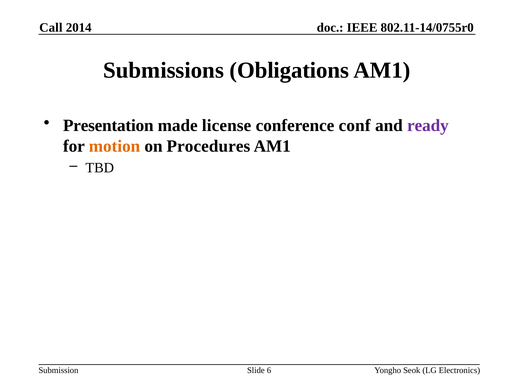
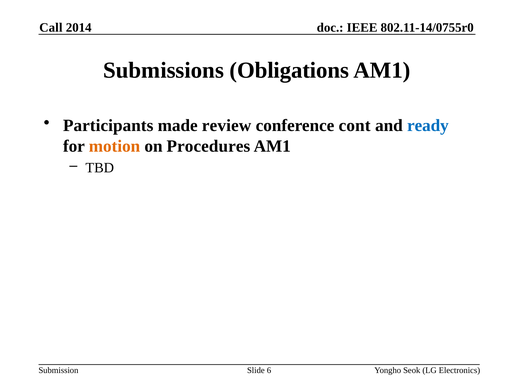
Presentation: Presentation -> Participants (108, 125)
license: license -> review (227, 125)
conf: conf -> cont (355, 125)
ready colour: purple -> blue (428, 125)
